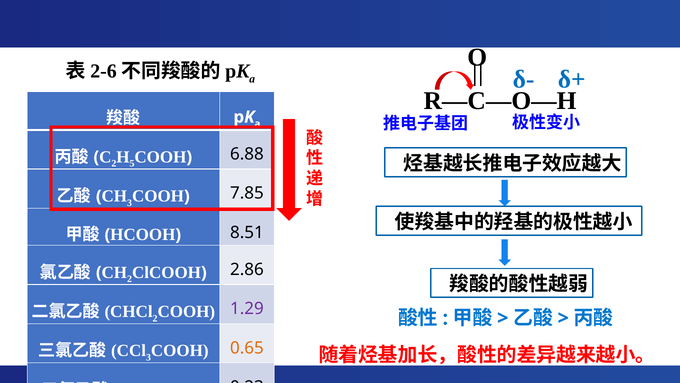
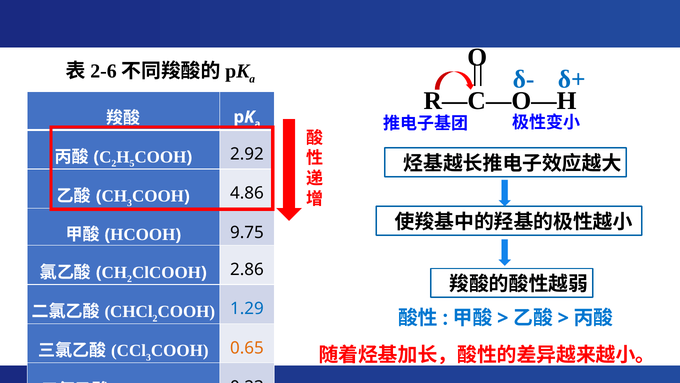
6.88: 6.88 -> 2.92 (247, 154)
7.85: 7.85 -> 4.86 (247, 193)
8.51: 8.51 -> 9.75 (247, 232)
1.29 colour: purple -> blue (247, 308)
